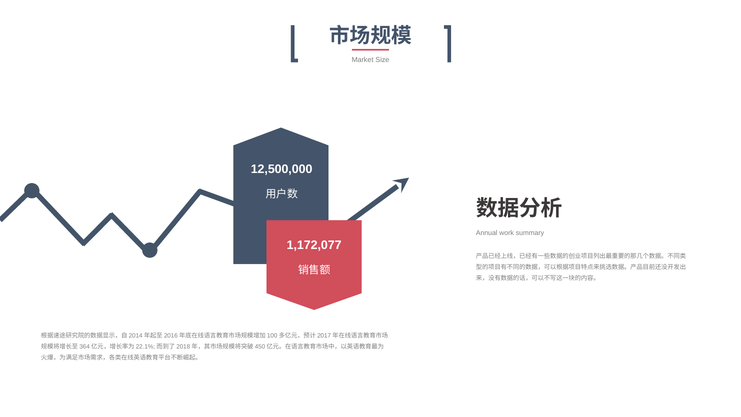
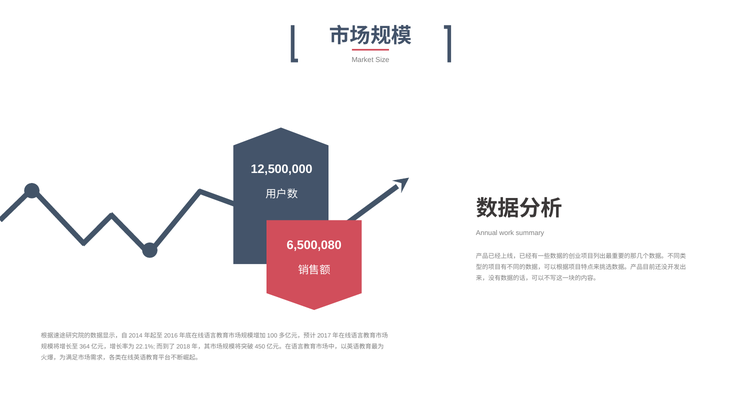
1,172,077: 1,172,077 -> 6,500,080 (314, 245)
